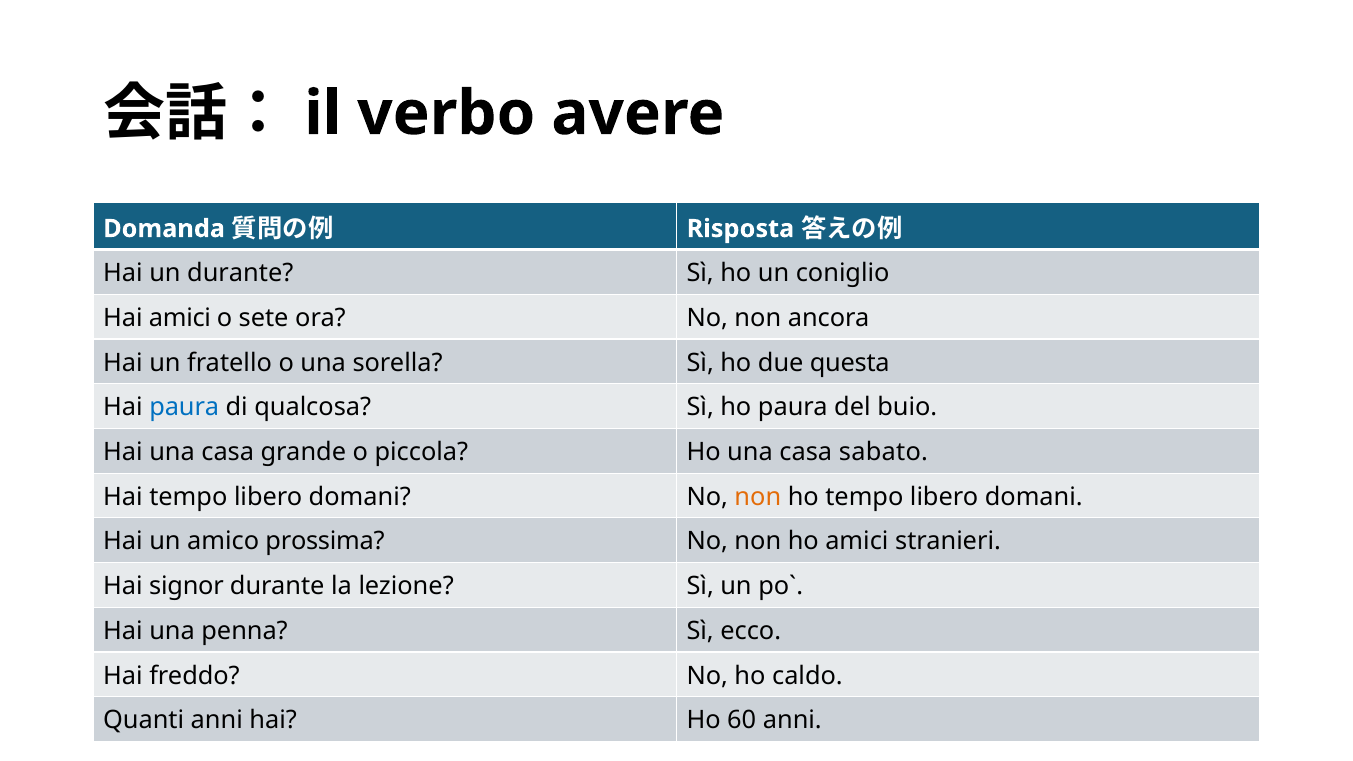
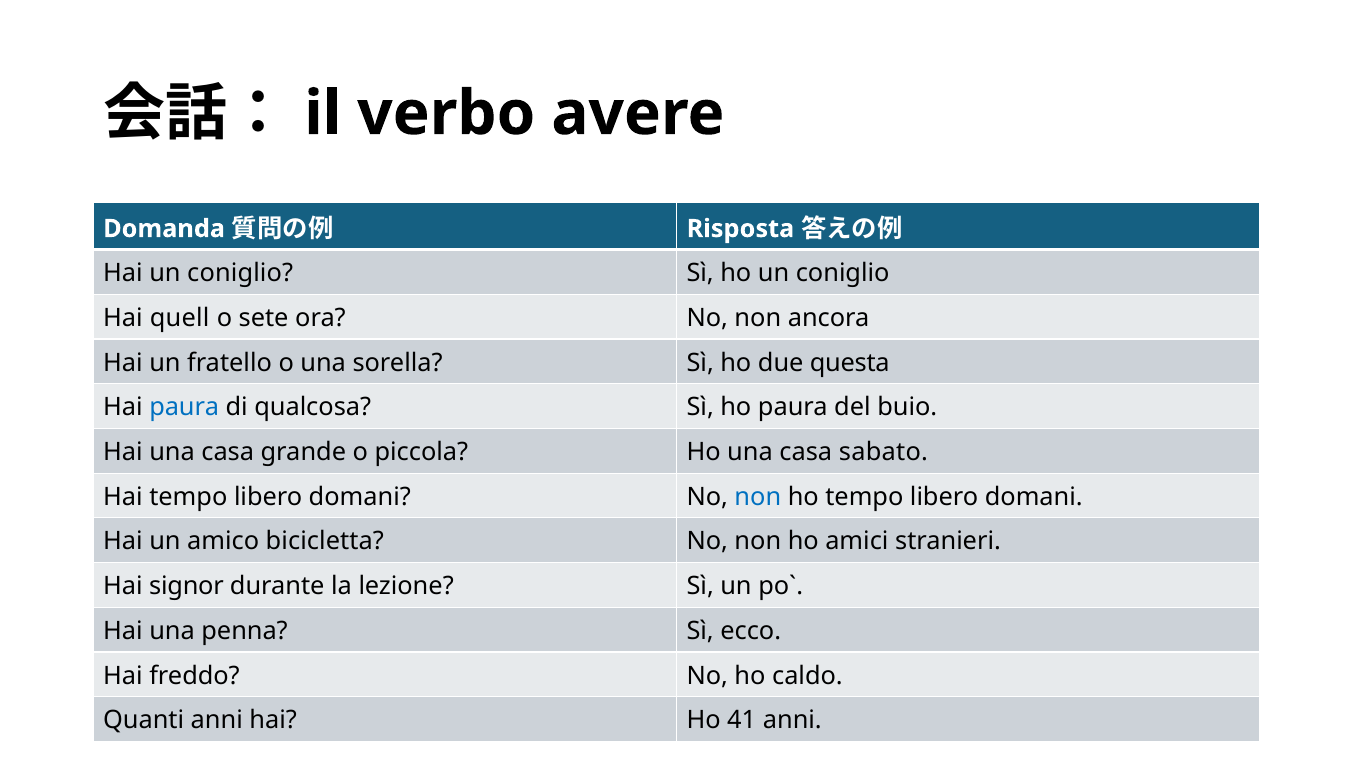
Hai un durante: durante -> coniglio (240, 273)
Hai amici: amici -> quell (180, 318)
non colour: orange -> blue (758, 497)
prossima: prossima -> bicicletta (325, 542)
60: 60 -> 41 (742, 720)
